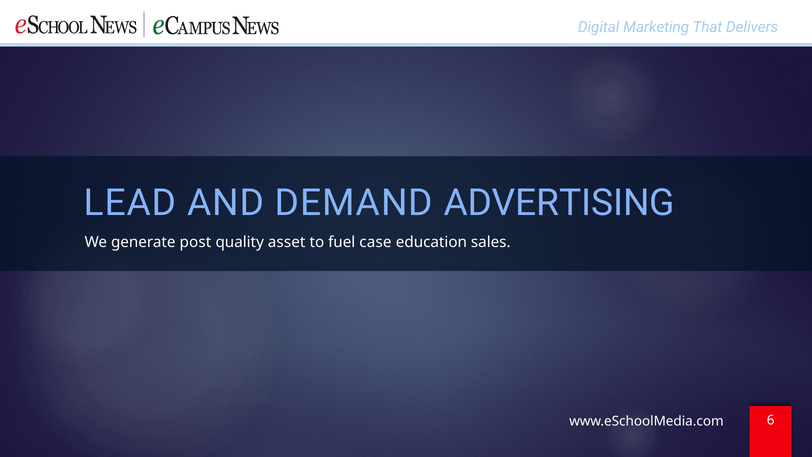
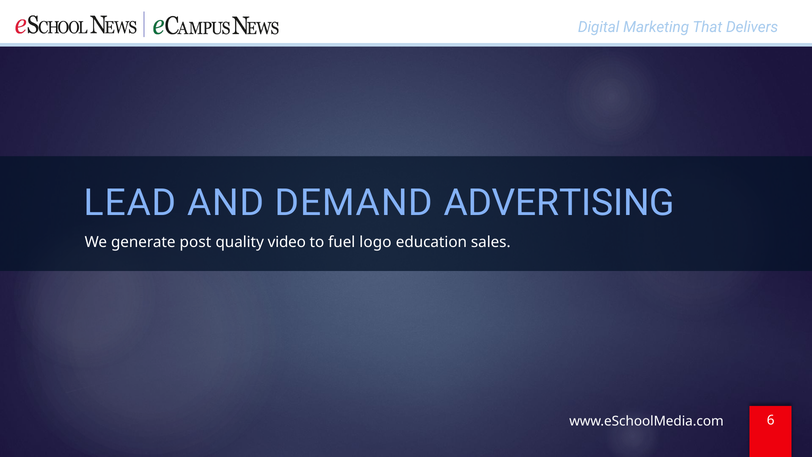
asset: asset -> video (287, 242)
case: case -> logo (375, 242)
